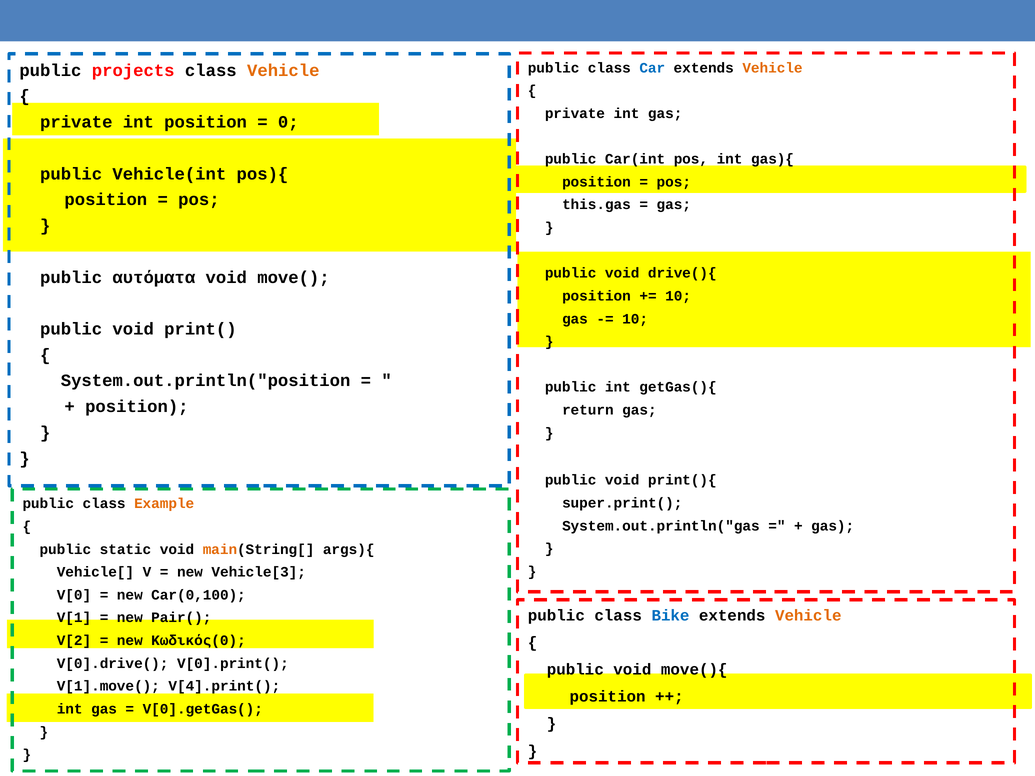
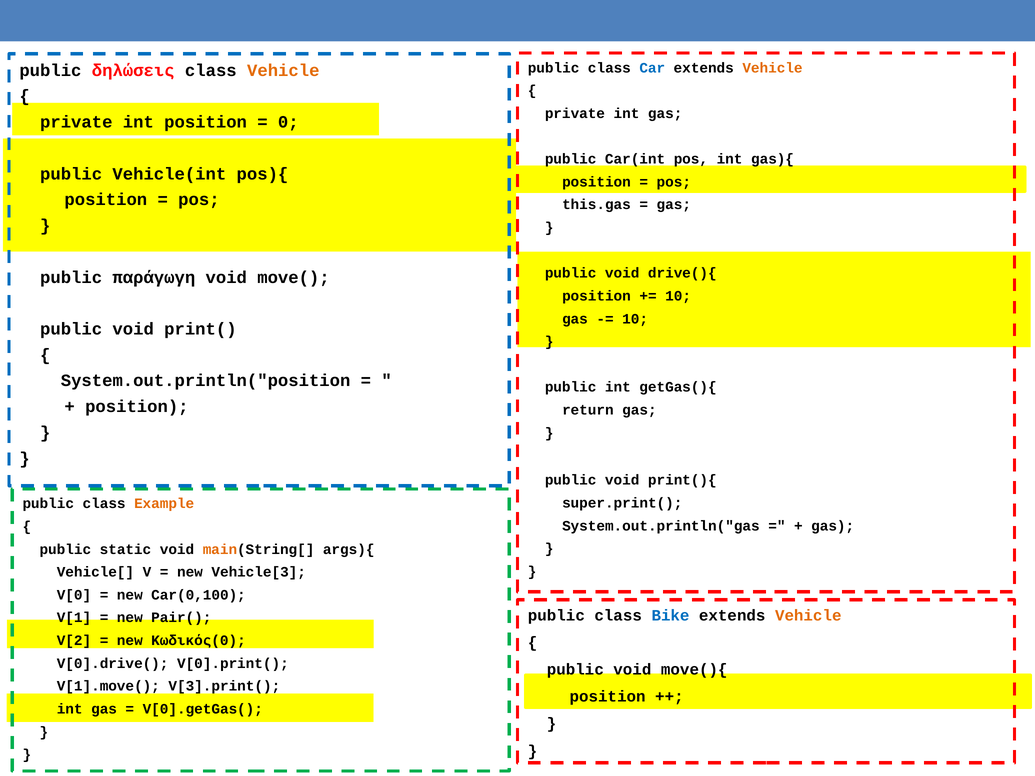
projects: projects -> δηλώσεις (133, 70)
αυτόματα: αυτόματα -> παράγωγη (154, 277)
V[4].print(: V[4].print( -> V[3].print( (224, 686)
